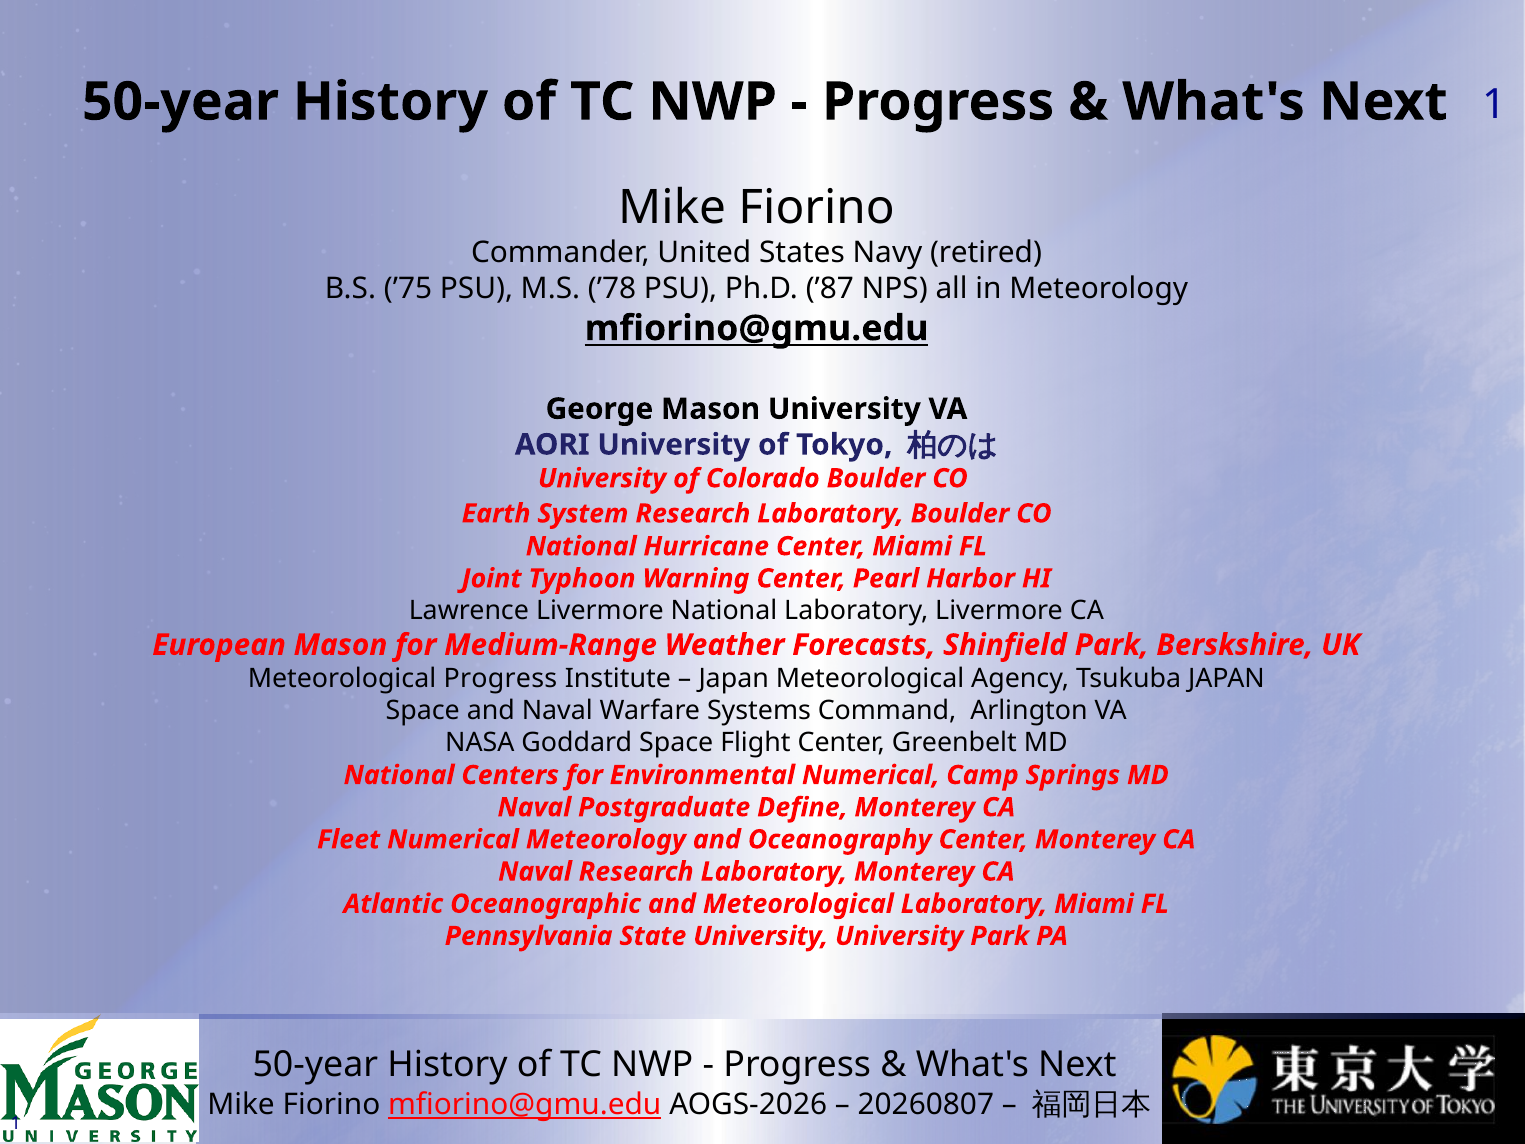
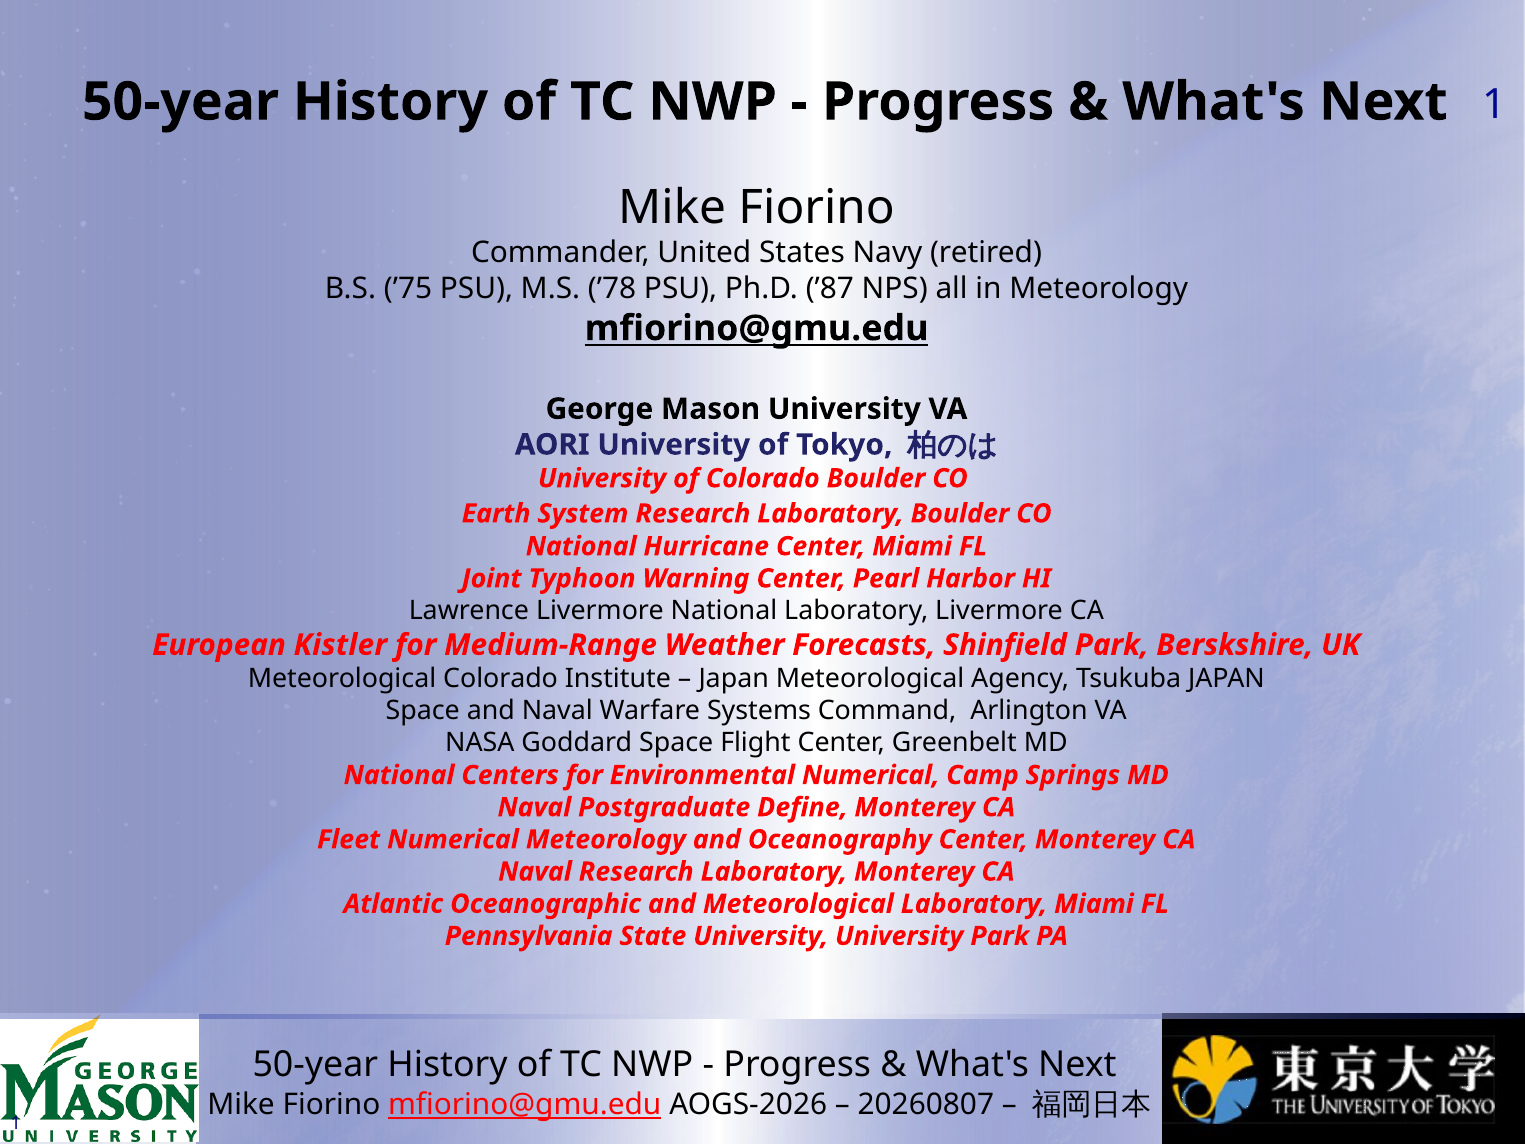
European Mason: Mason -> Kistler (340, 645)
Meteorological Progress: Progress -> Colorado (501, 679)
